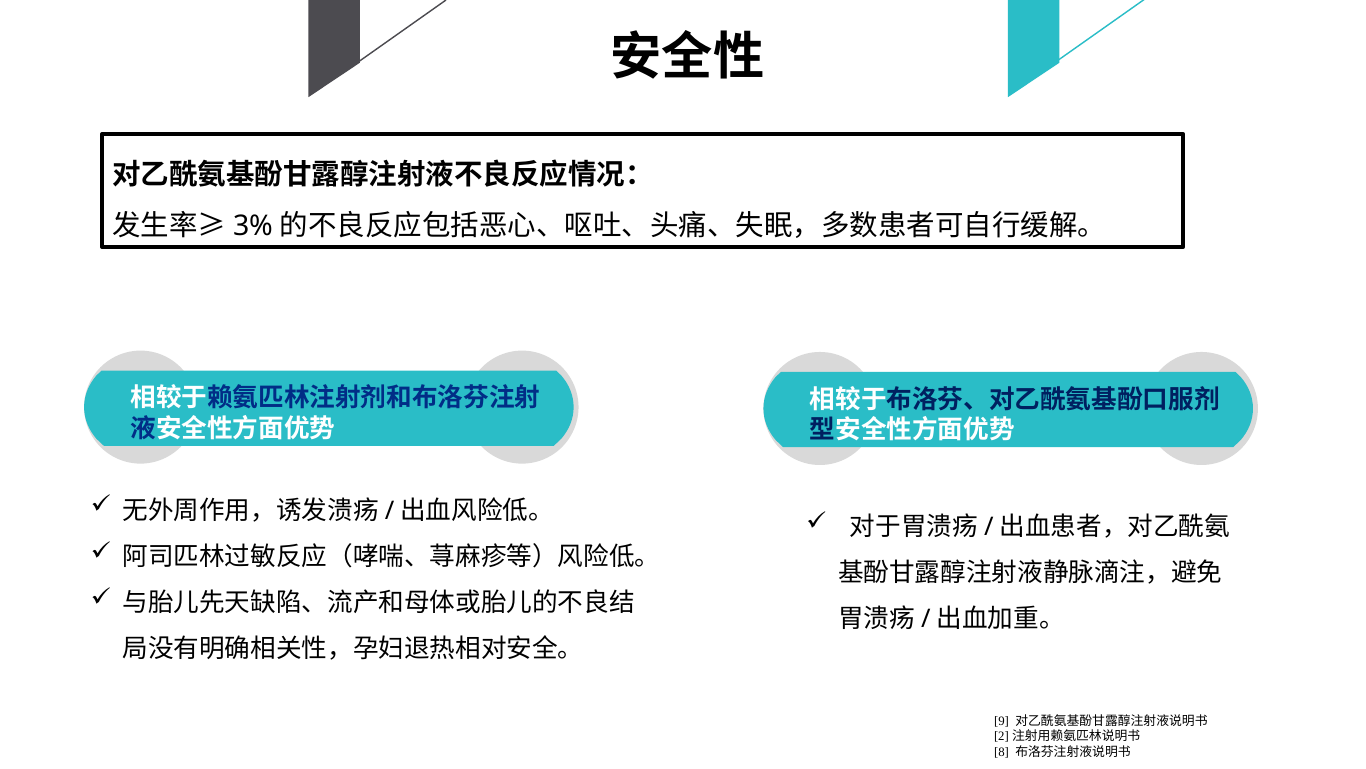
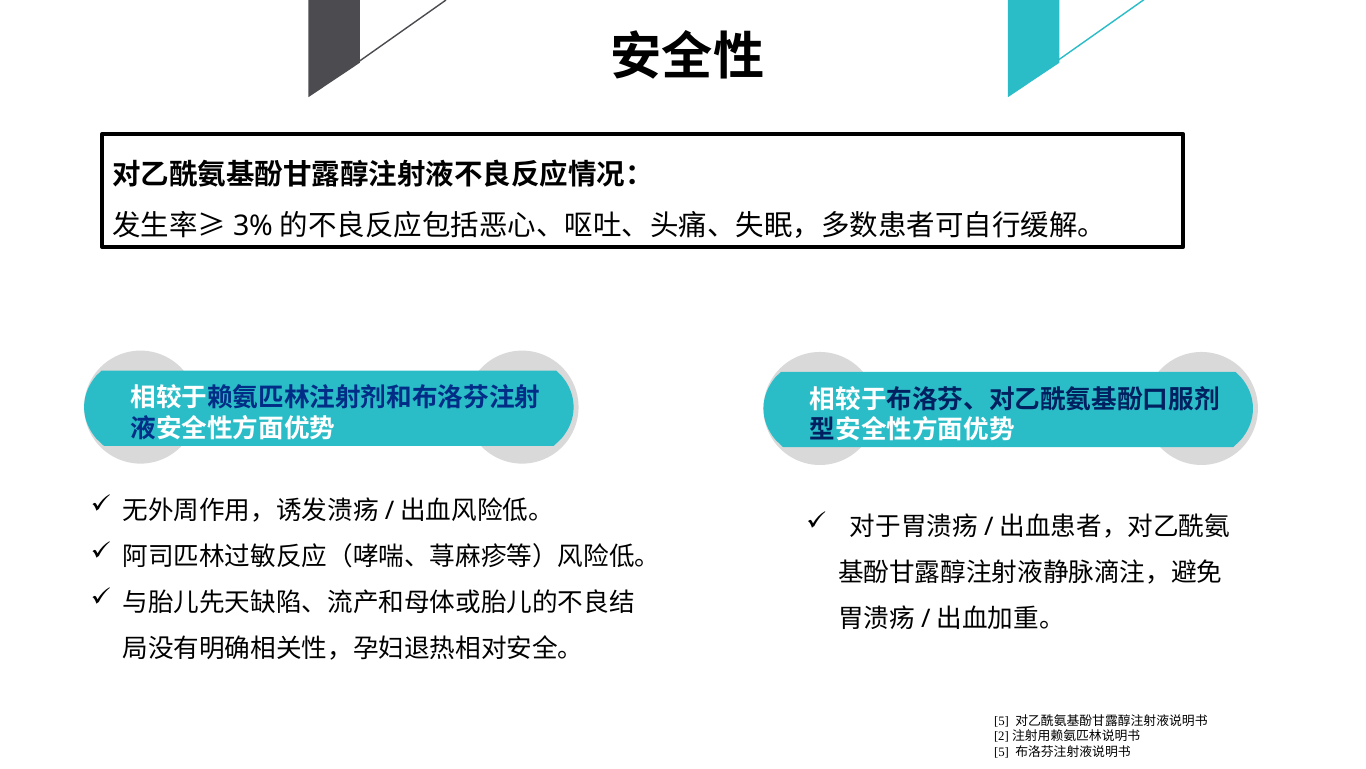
9: 9 -> 5 (1002, 720)
8: 8 -> 5 (1002, 751)
